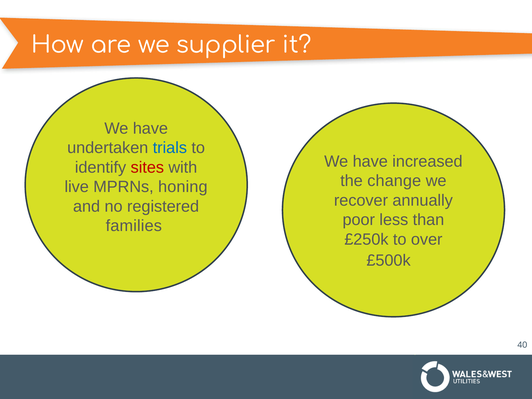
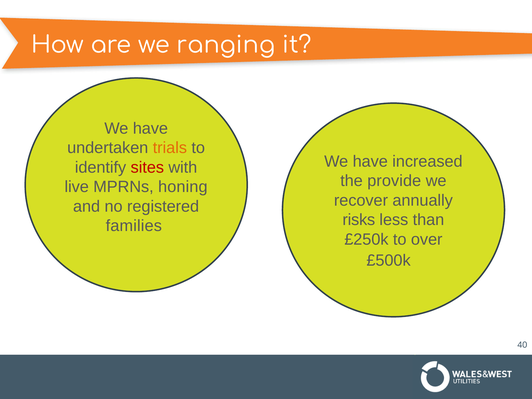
supplier: supplier -> ranging (226, 45)
trials colour: blue -> orange (170, 148)
change: change -> provide (394, 181)
poor: poor -> risks (359, 220)
